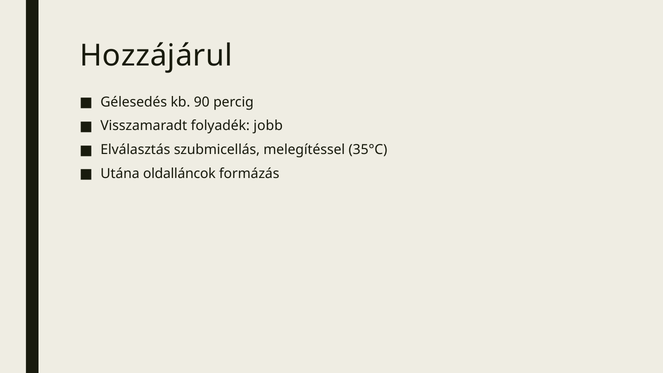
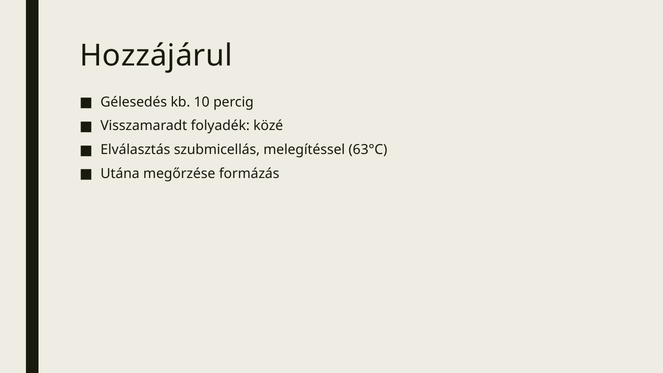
90: 90 -> 10 (202, 102)
jobb: jobb -> közé (268, 126)
35°C: 35°C -> 63°C (368, 150)
oldalláncok: oldalláncok -> megőrzése (179, 174)
